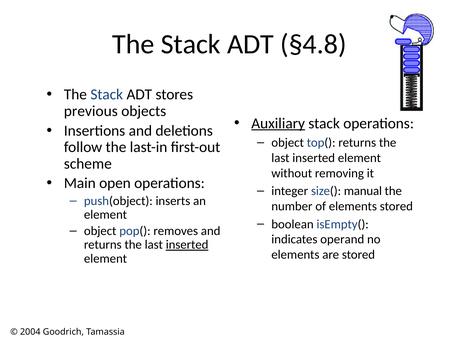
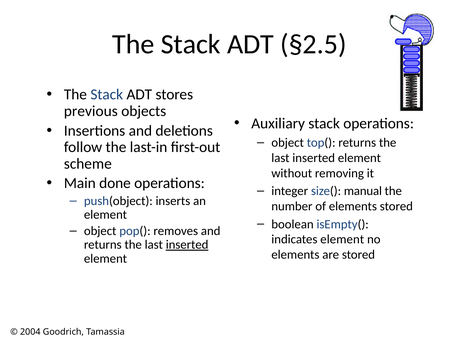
§4.8: §4.8 -> §2.5 (313, 44)
Auxiliary underline: present -> none (278, 123)
open: open -> done (115, 183)
indicates operand: operand -> element (342, 240)
